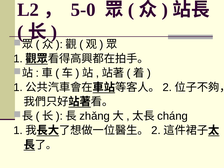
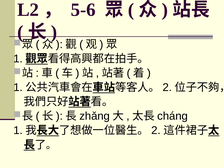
5-0: 5-0 -> 5-6 (83, 10)
